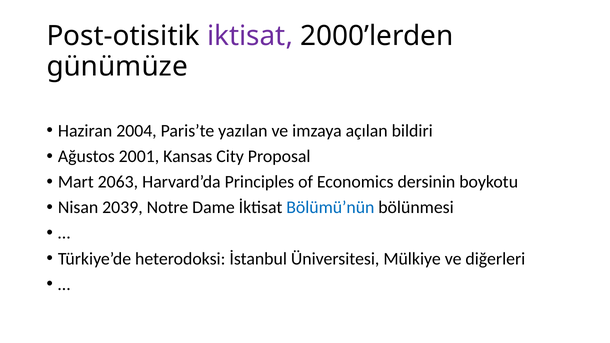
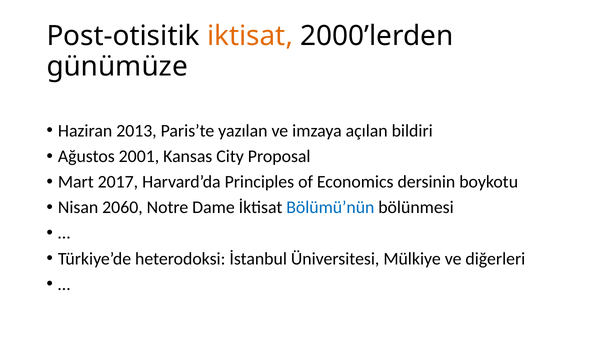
iktisat colour: purple -> orange (250, 36)
2004: 2004 -> 2013 (136, 131)
2063: 2063 -> 2017 (118, 182)
2039: 2039 -> 2060 (122, 208)
